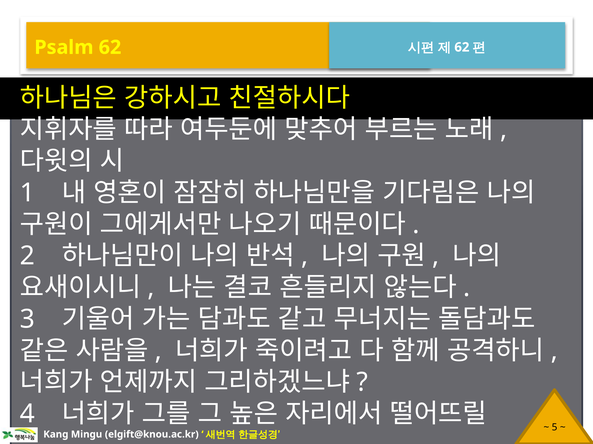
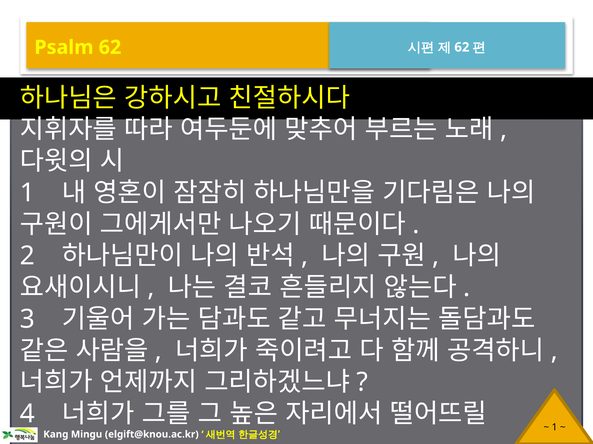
5: 5 -> 1 (555, 428)
